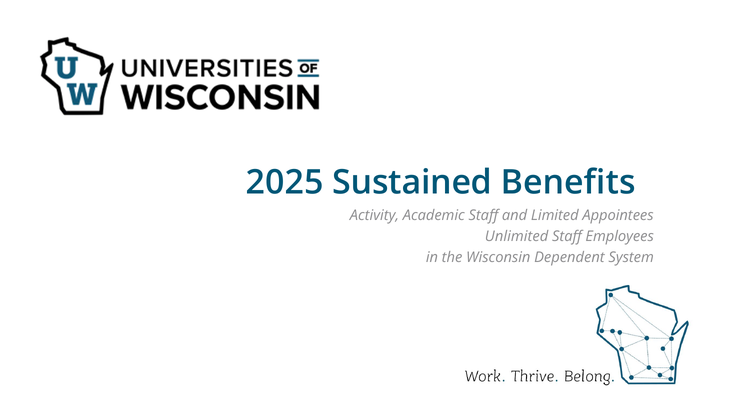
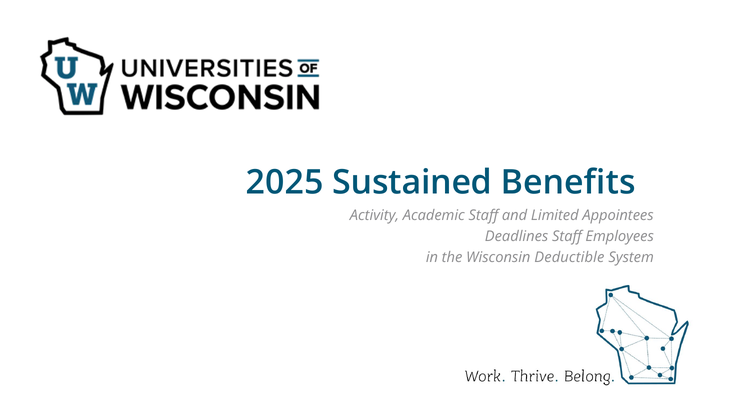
Unlimited: Unlimited -> Deadlines (517, 236)
Dependent: Dependent -> Deductible (569, 257)
